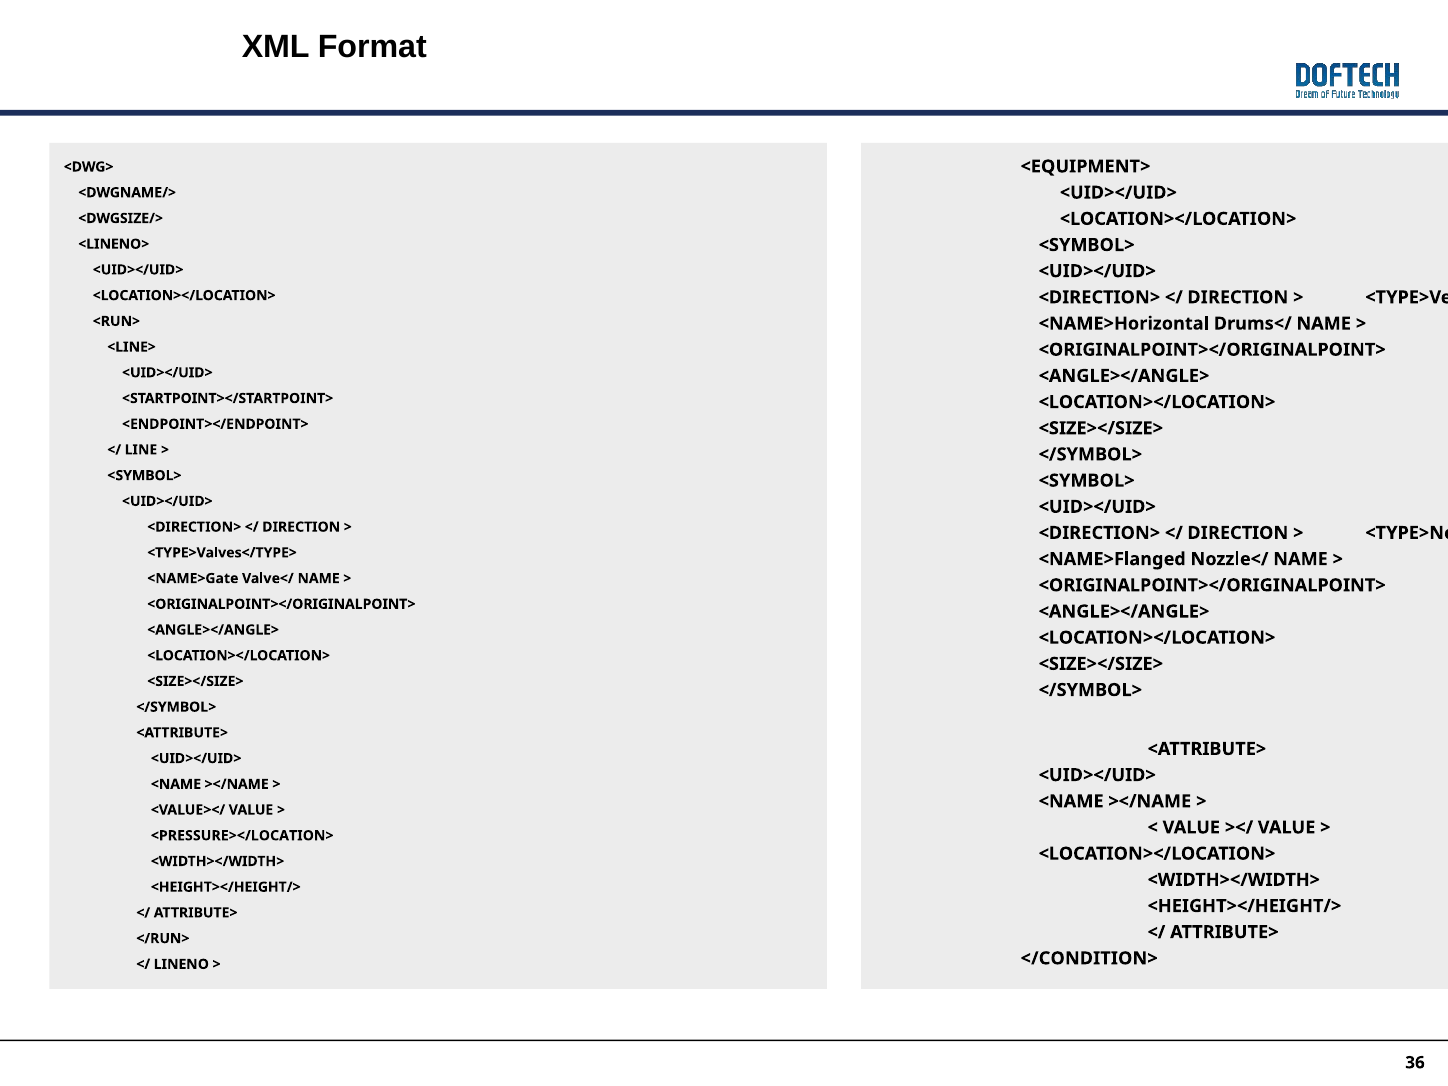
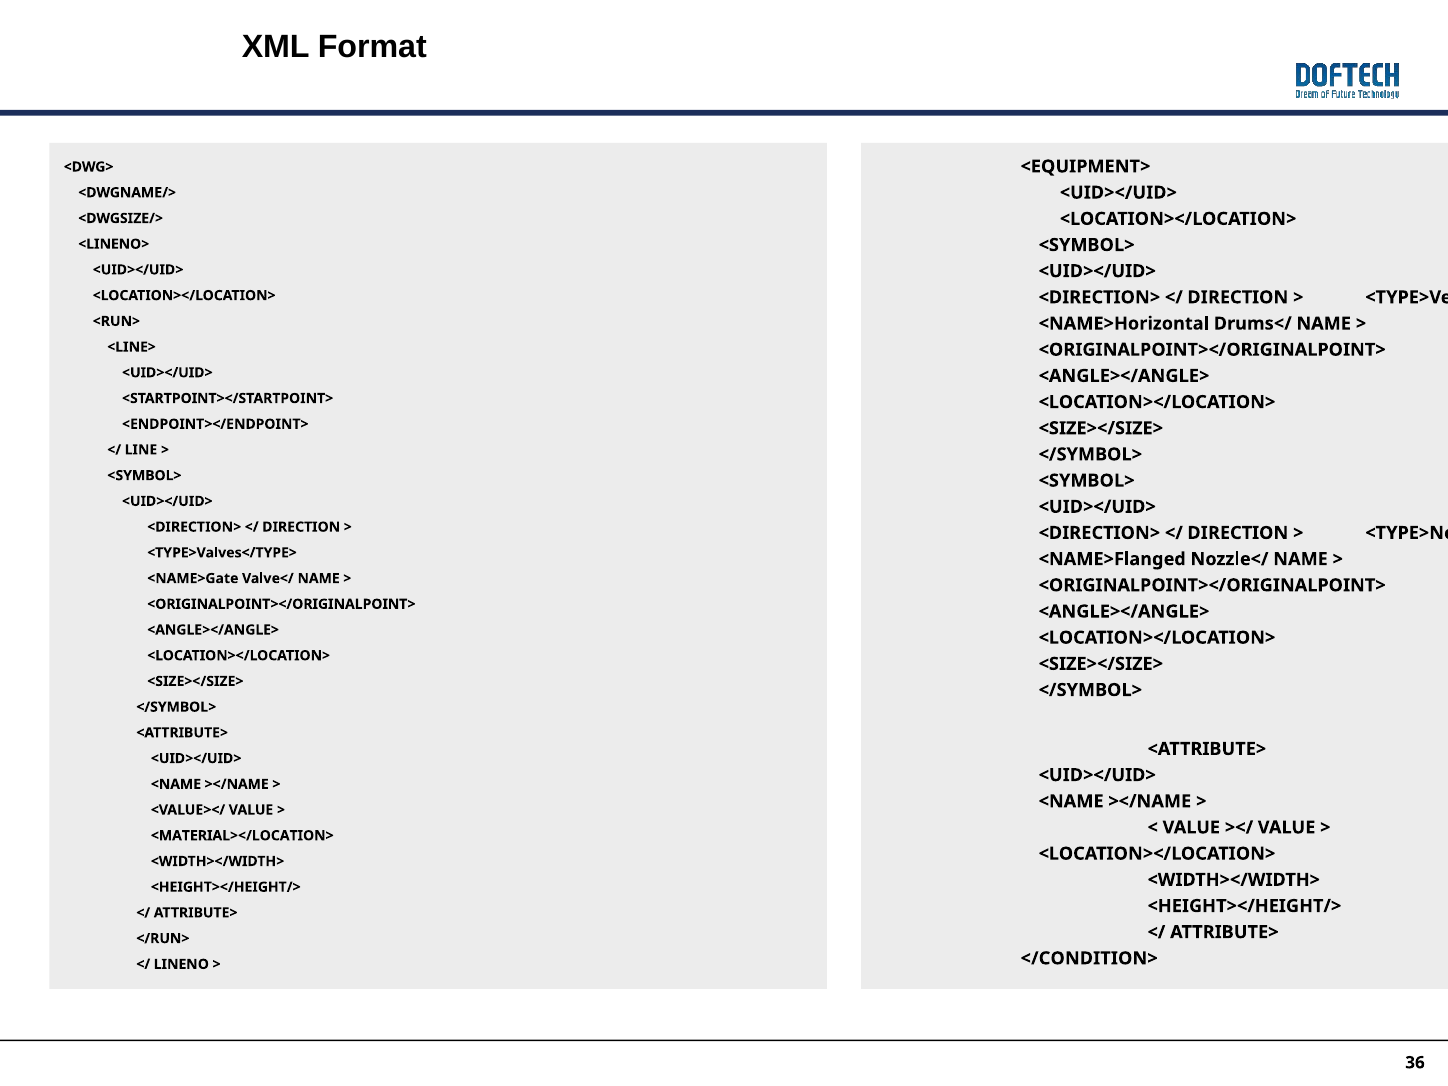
<PRESSURE></LOCATION>: <PRESSURE></LOCATION> -> <MATERIAL></LOCATION> (242, 836)
